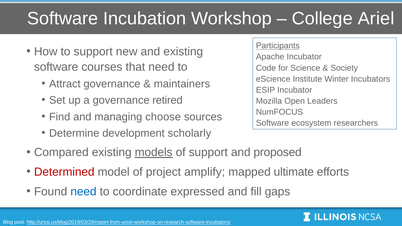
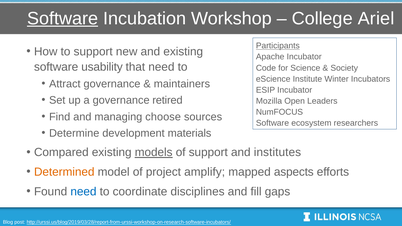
Software underline: none -> present (63, 19)
courses: courses -> usability (102, 67)
scholarly: scholarly -> materials (190, 133)
proposed: proposed -> institutes (277, 153)
Determined colour: red -> orange (64, 172)
ultimate: ultimate -> aspects (294, 172)
expressed: expressed -> disciplines (198, 192)
